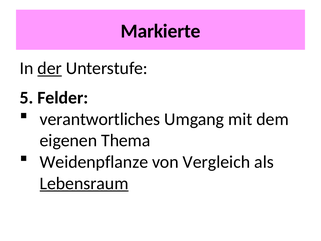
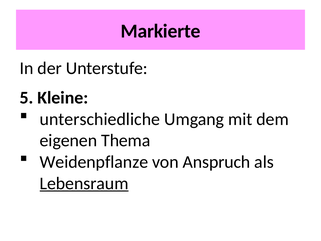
der underline: present -> none (50, 68)
Felder: Felder -> Kleine (63, 98)
verantwortliches: verantwortliches -> unterschiedliche (100, 119)
Vergleich: Vergleich -> Anspruch (217, 162)
